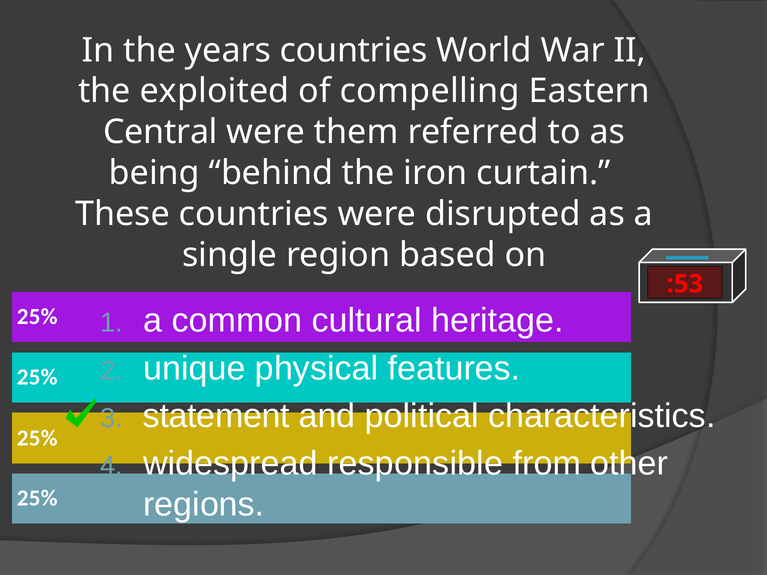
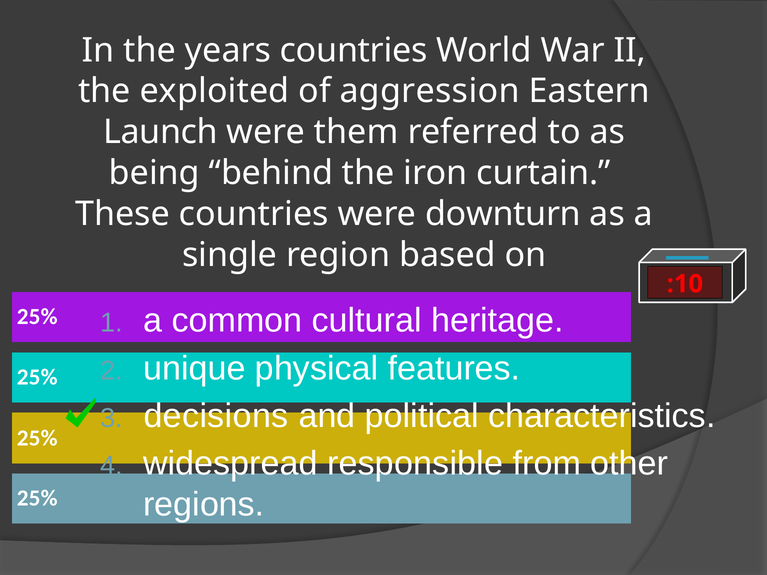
compelling: compelling -> aggression (430, 91)
Central: Central -> Launch (160, 132)
disrupted: disrupted -> downturn (503, 214)
:53: :53 -> :10 (685, 284)
statement: statement -> decisions (216, 416)
